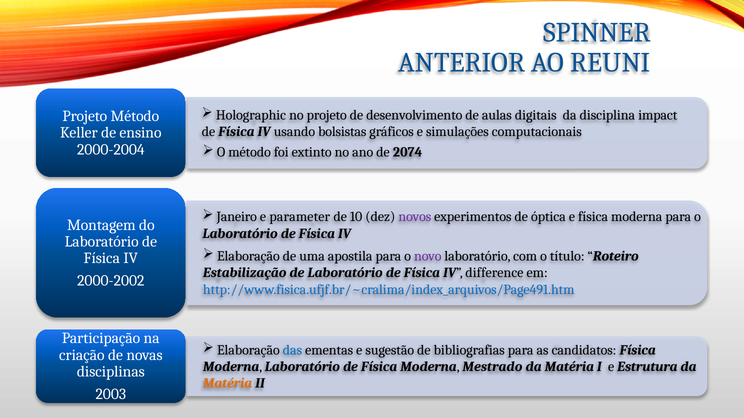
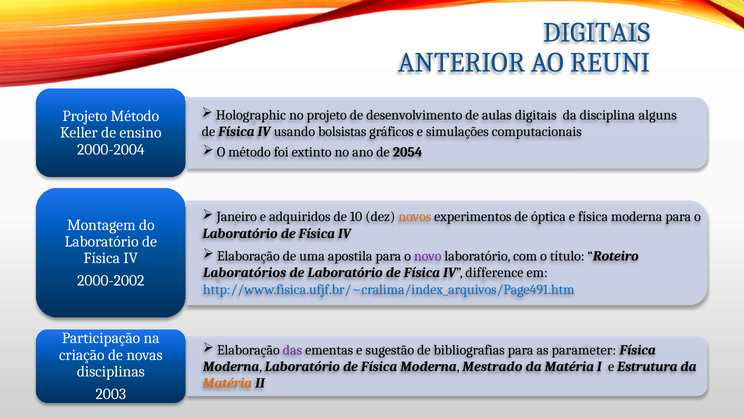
SPINNER: SPINNER -> DIGITAIS (597, 33)
impact: impact -> alguns (658, 115)
2074: 2074 -> 2054 (408, 153)
parameter: parameter -> adquiridos (300, 217)
novos colour: purple -> orange (415, 217)
Estabilização: Estabilização -> Laboratórios (245, 273)
das colour: blue -> purple (292, 350)
candidatos: candidatos -> parameter (584, 350)
